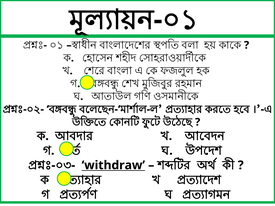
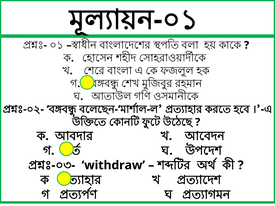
withdraw underline: present -> none (113, 165)
